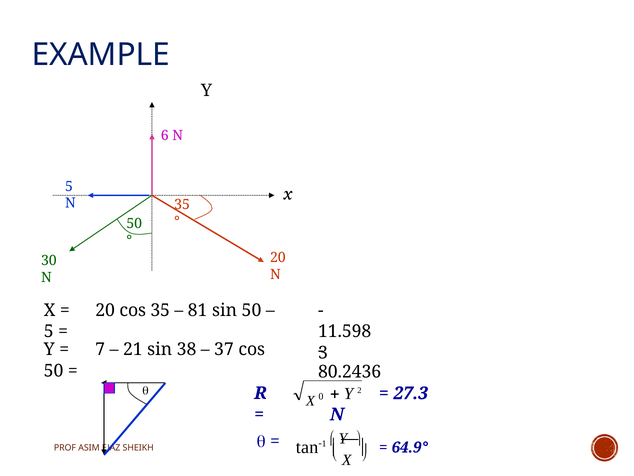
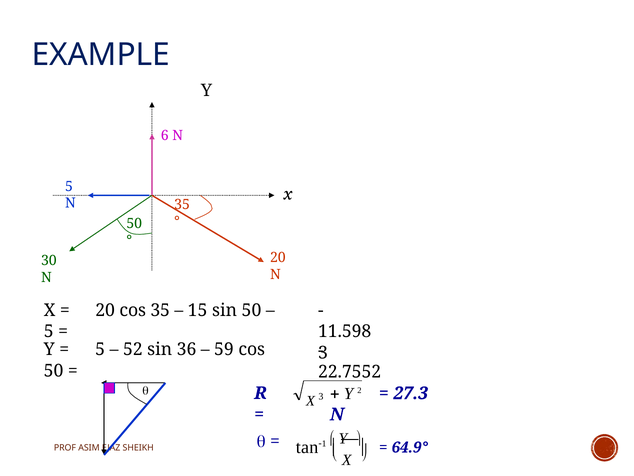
81: 81 -> 15 (198, 310)
7: 7 -> 5 (100, 349)
21: 21 -> 52 (133, 349)
38: 38 -> 36 (187, 349)
37: 37 -> 59 (224, 349)
80.2436: 80.2436 -> 22.7552 (350, 371)
X 0: 0 -> 3 (321, 396)
